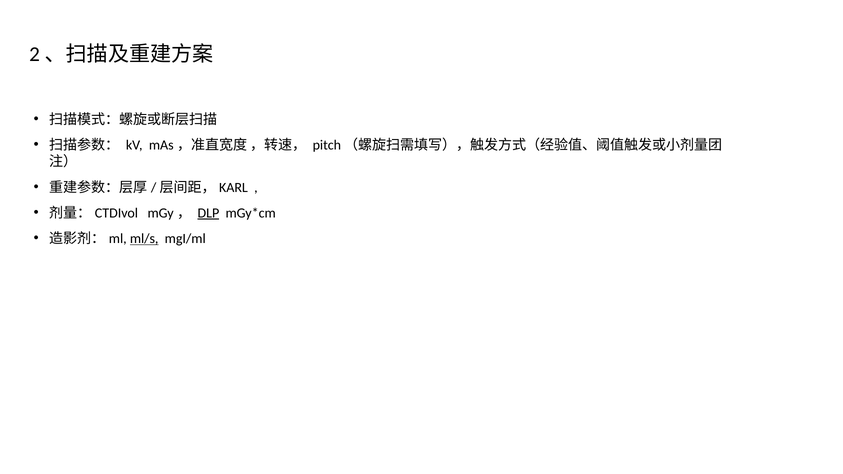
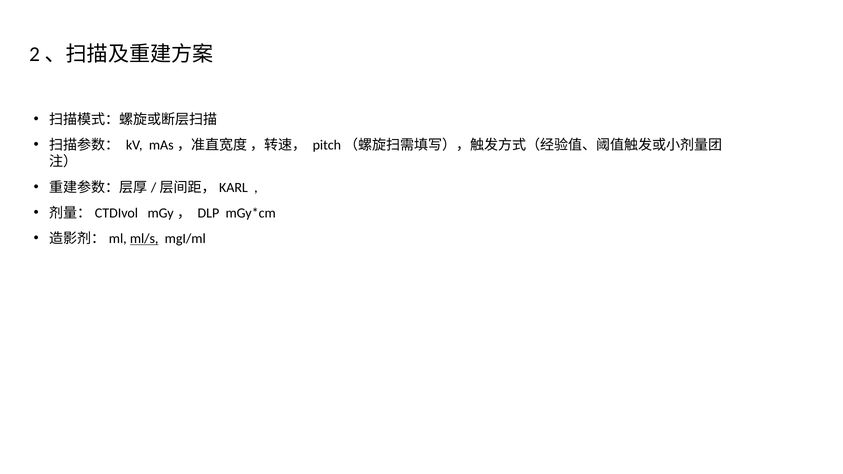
DLP underline: present -> none (208, 213)
